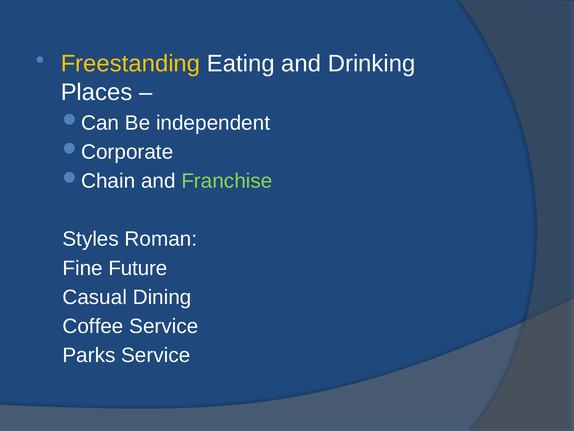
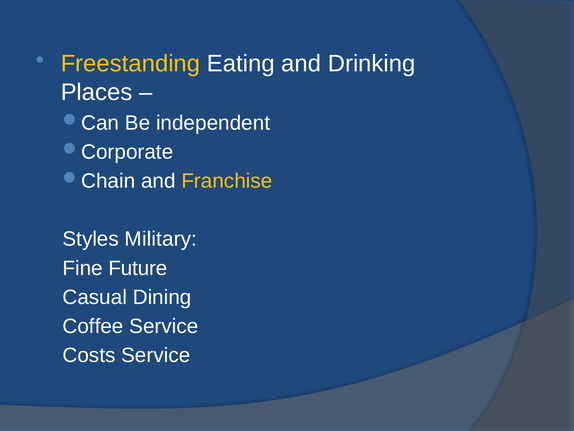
Franchise colour: light green -> yellow (227, 181)
Roman: Roman -> Military (161, 239)
Parks: Parks -> Costs (89, 355)
